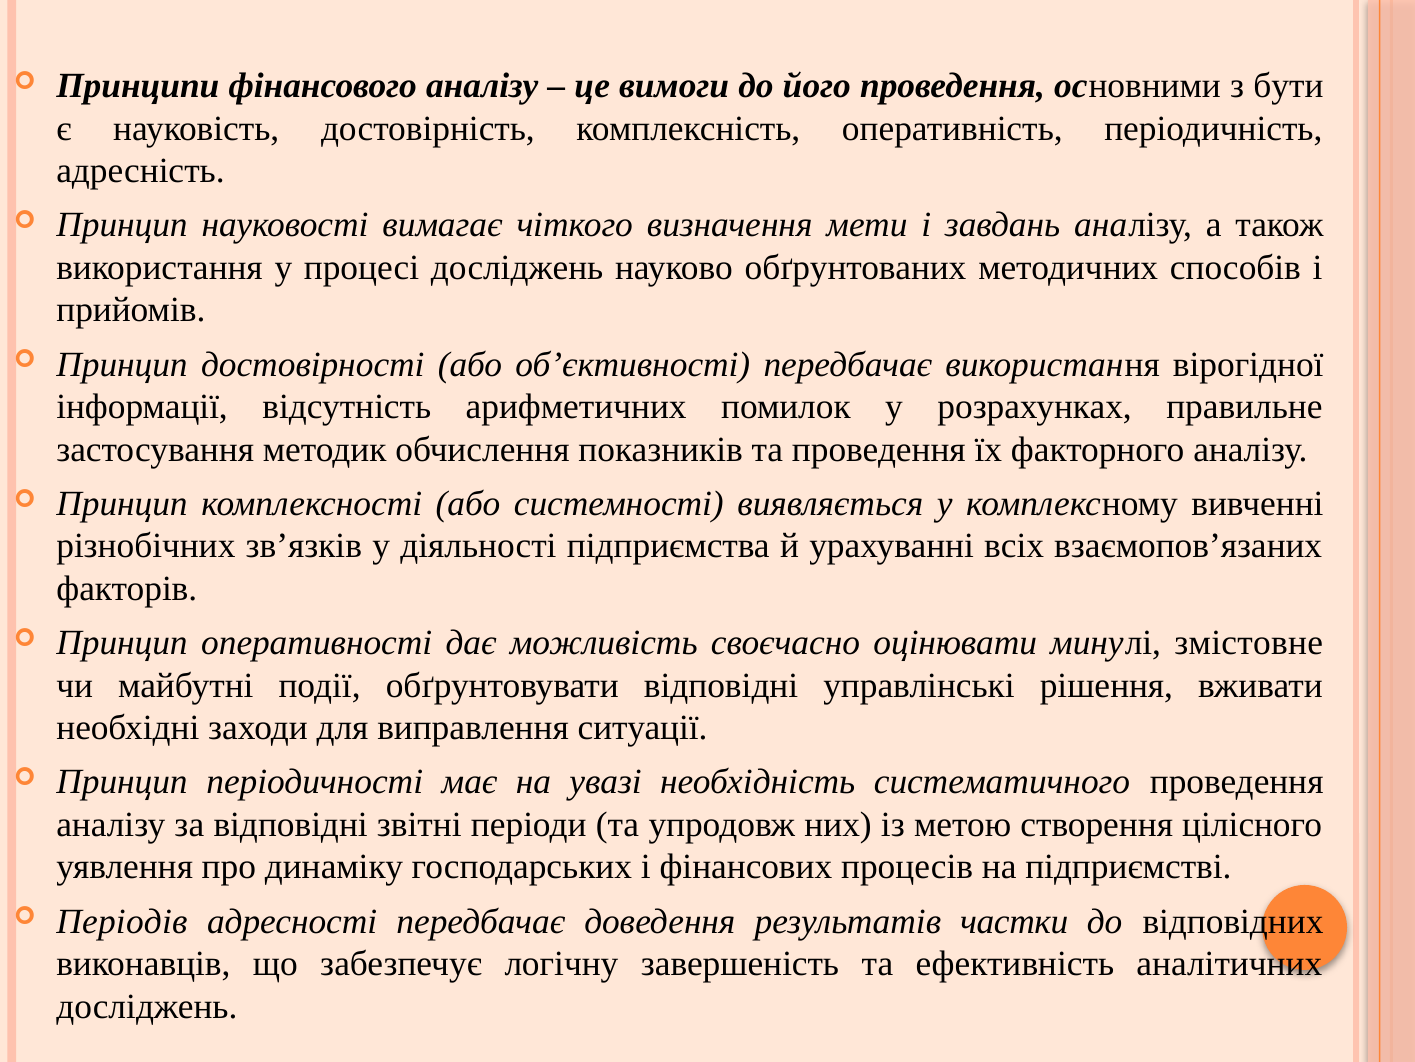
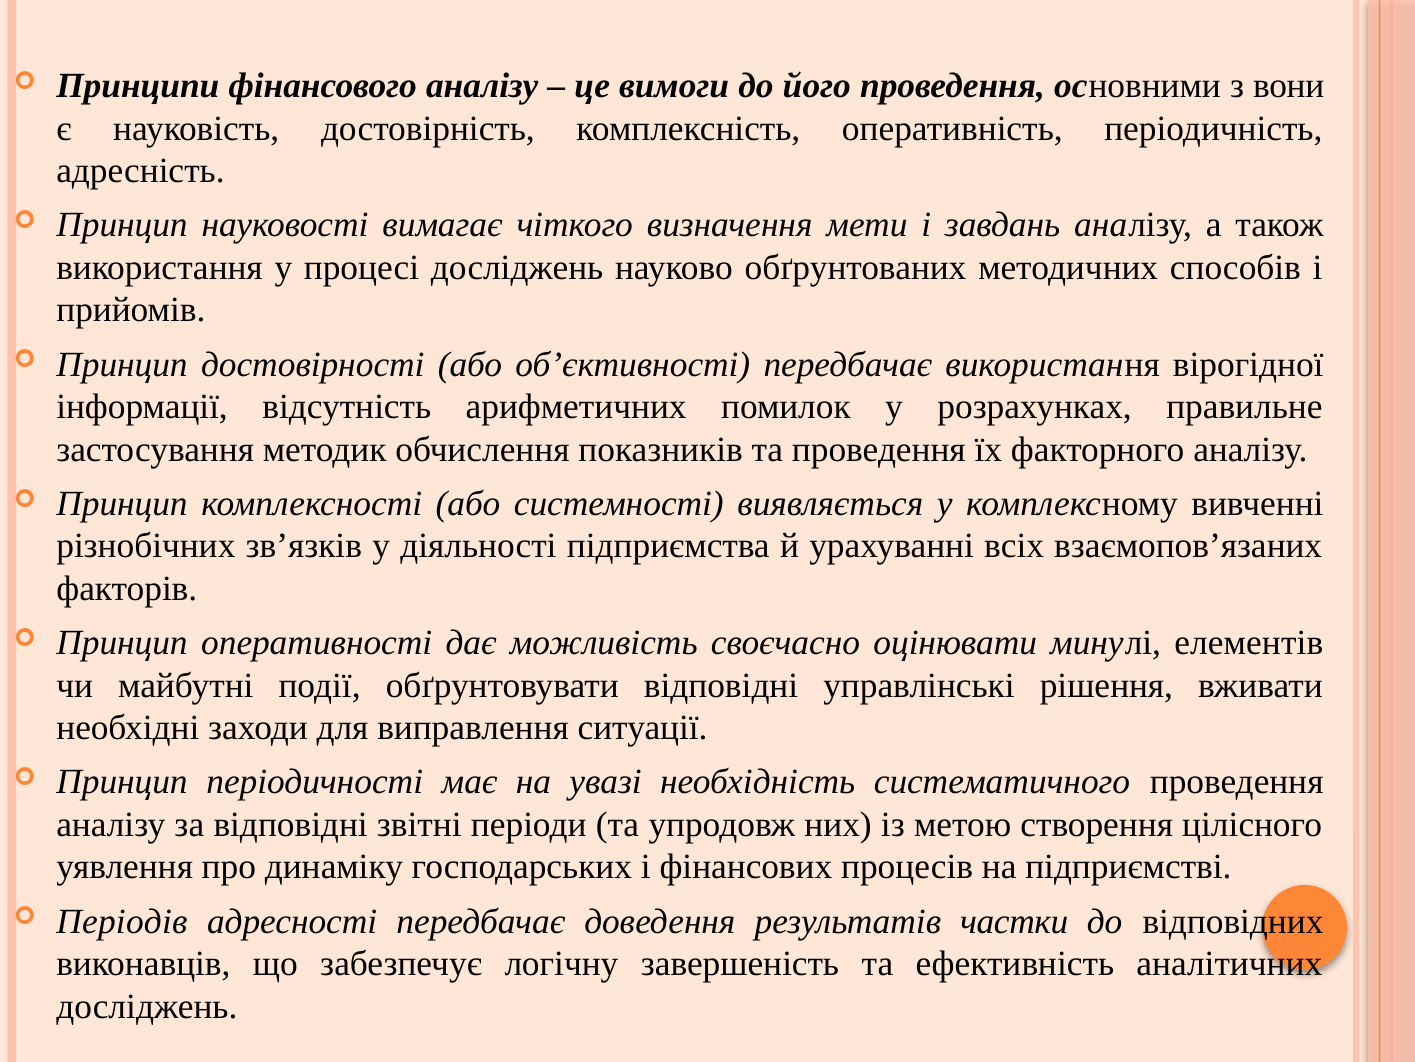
бути: бути -> вони (1289, 86)
змістовне: змістовне -> елементів (1249, 643)
